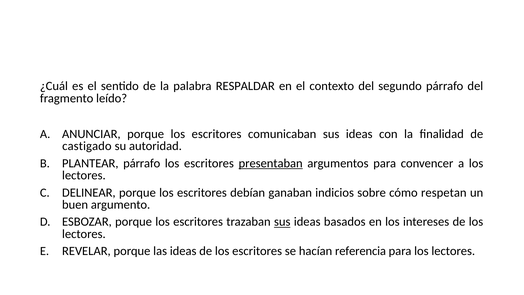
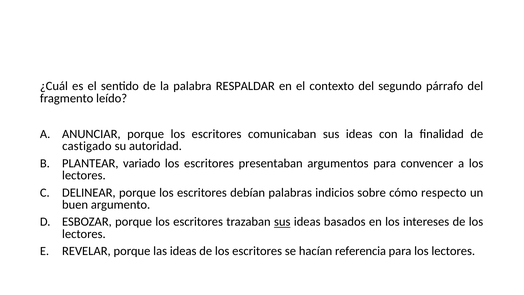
PLANTEAR párrafo: párrafo -> variado (142, 163)
presentaban underline: present -> none (271, 163)
ganaban: ganaban -> palabras (290, 192)
respetan: respetan -> respecto (444, 192)
